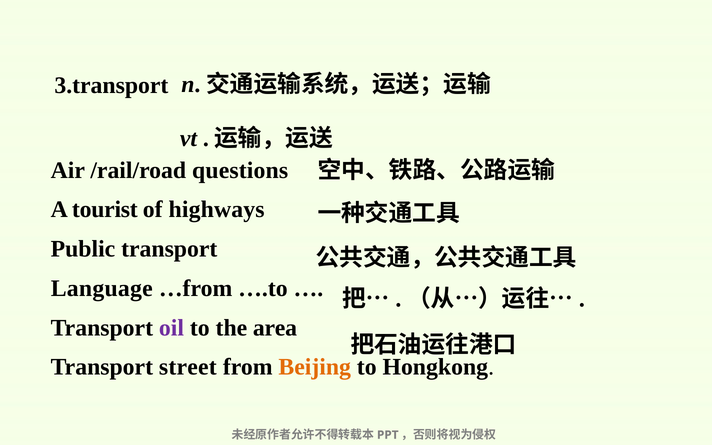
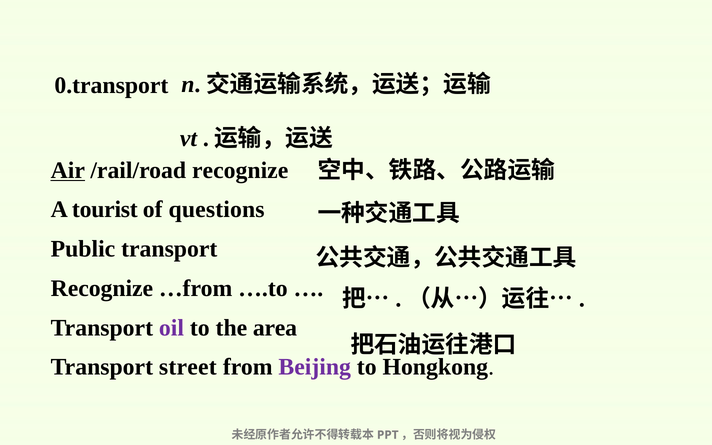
3.transport: 3.transport -> 0.transport (111, 85)
Air underline: none -> present (68, 170)
/rail/road questions: questions -> recognize (240, 170)
highways: highways -> questions (217, 210)
Language: Language -> Recognize (102, 288)
Beijing colour: orange -> purple (315, 367)
